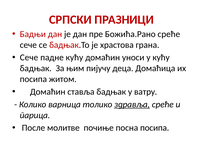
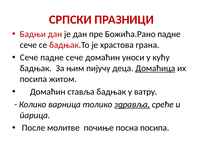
Божића.Рано среће: среће -> падне (169, 34)
кућу: кућу -> сече (74, 58)
Домаћица underline: none -> present (155, 68)
